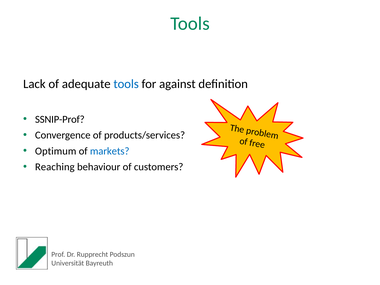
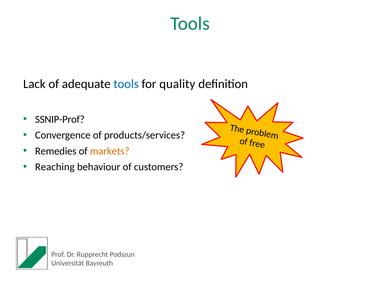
against: against -> quality (177, 84)
Optimum: Optimum -> Remedies (56, 151)
markets colour: blue -> orange (110, 151)
